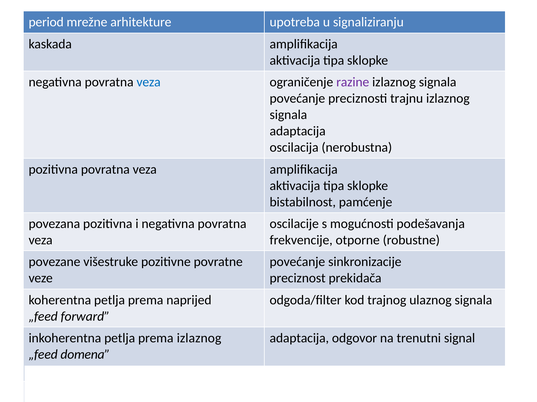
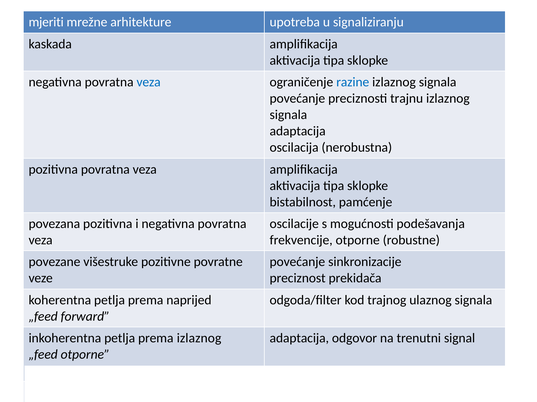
period: period -> mjeriti (46, 22)
razine colour: purple -> blue (353, 82)
„feed domena: domena -> otporne (85, 355)
